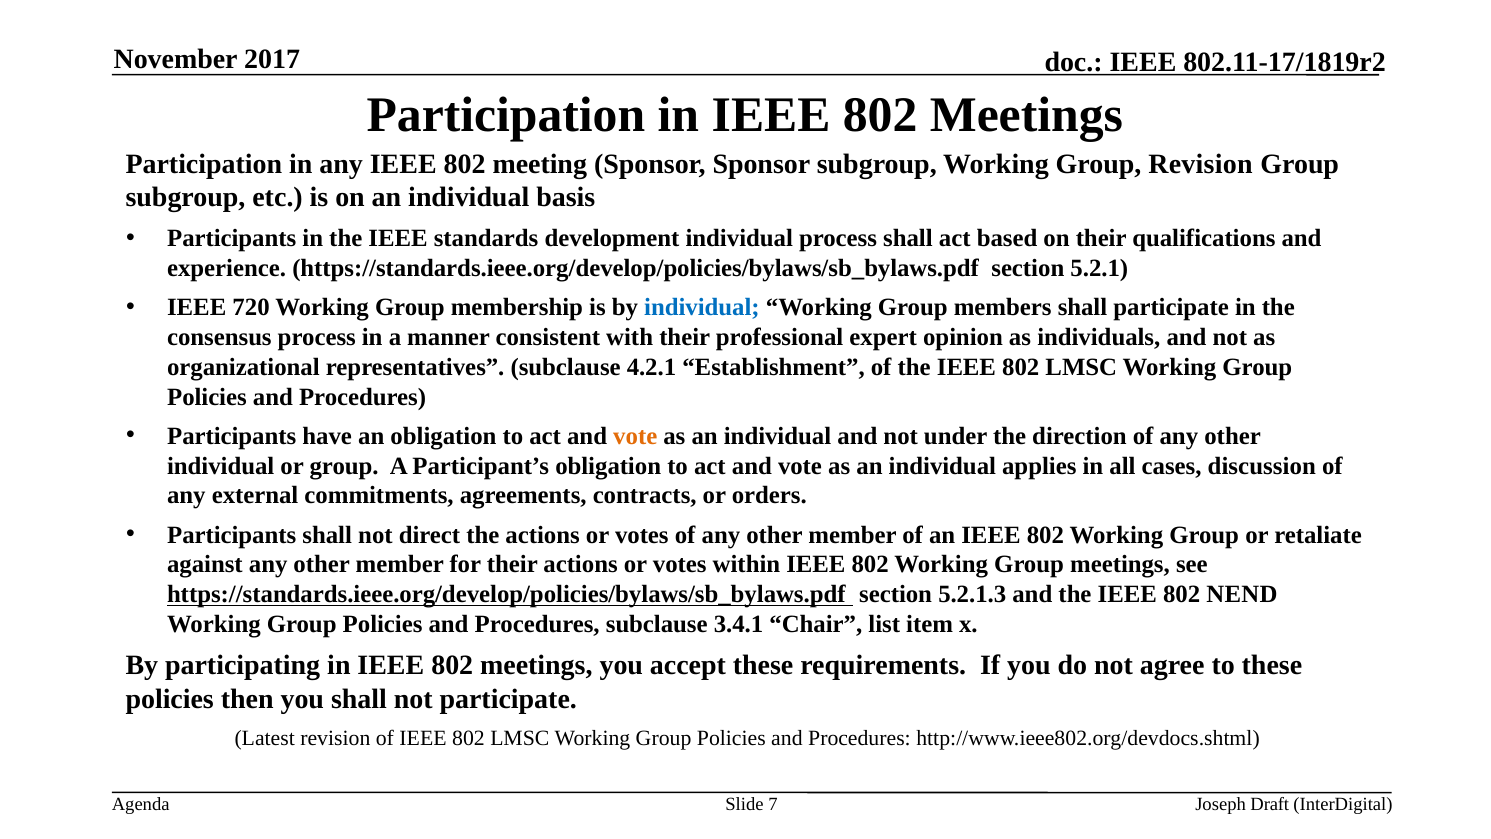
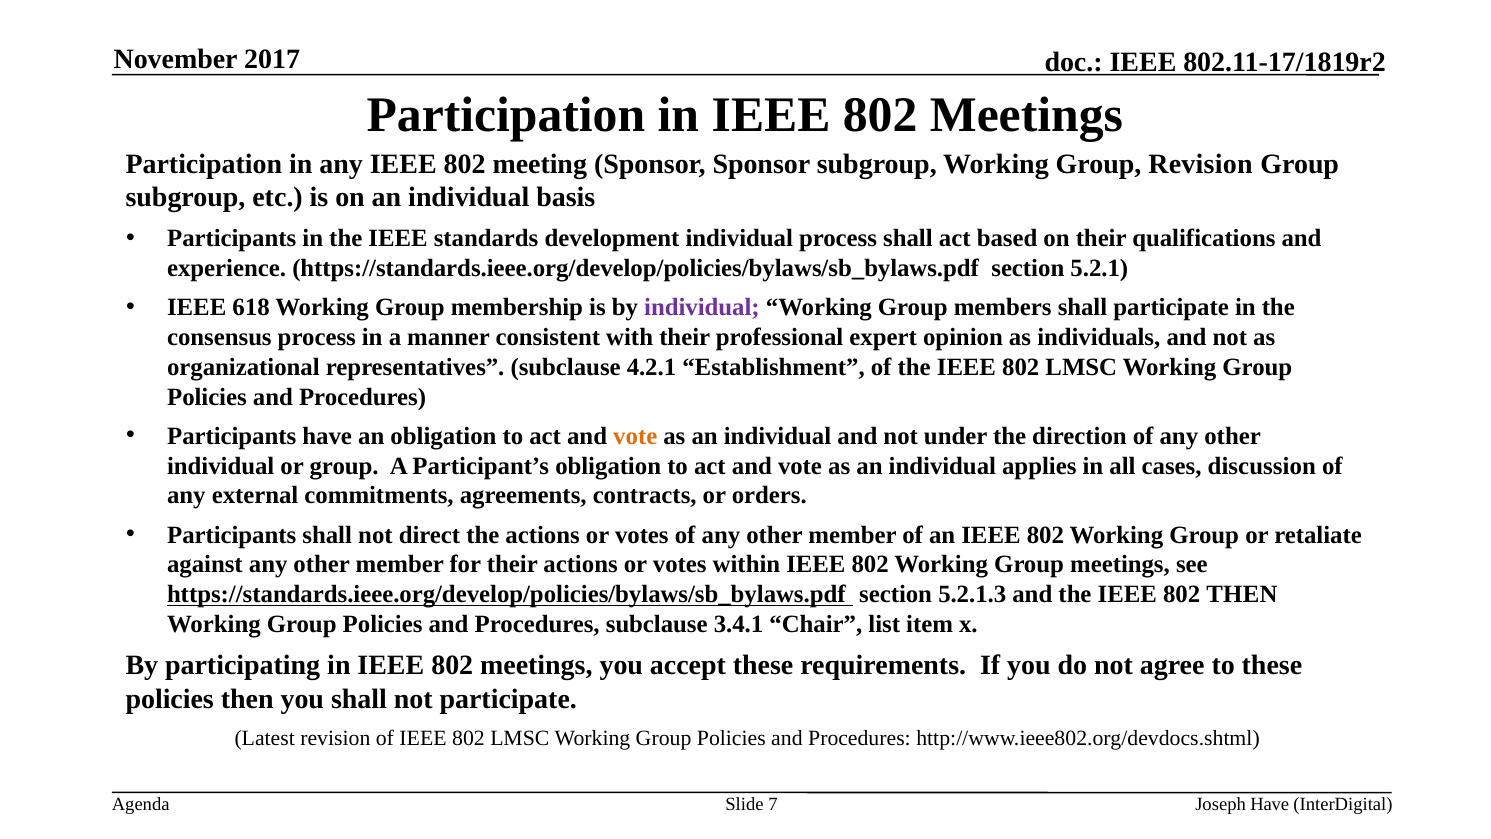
720: 720 -> 618 (251, 307)
individual colour: blue -> purple (702, 307)
802 NEND: NEND -> THEN (1242, 594)
Joseph Draft: Draft -> Have (1270, 804)
